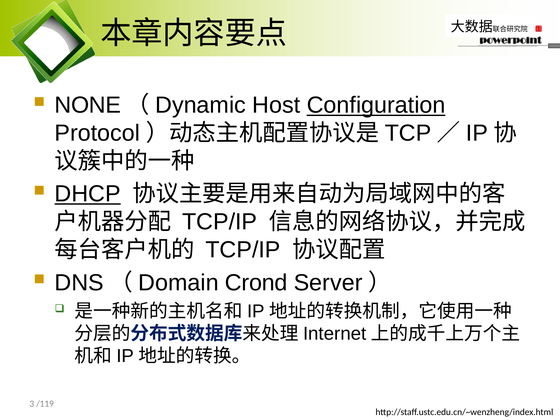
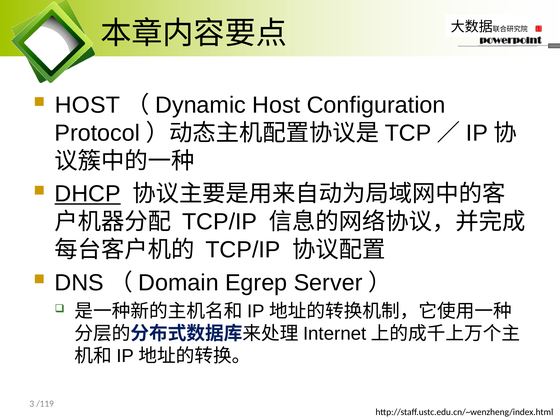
NONE: NONE -> HOST (87, 105)
Configuration underline: present -> none (376, 105)
Crond: Crond -> Egrep (256, 283)
